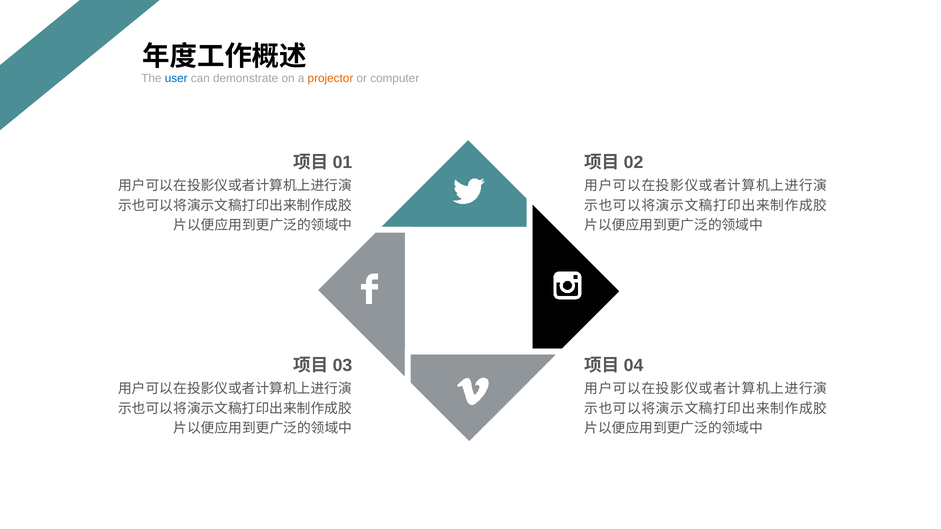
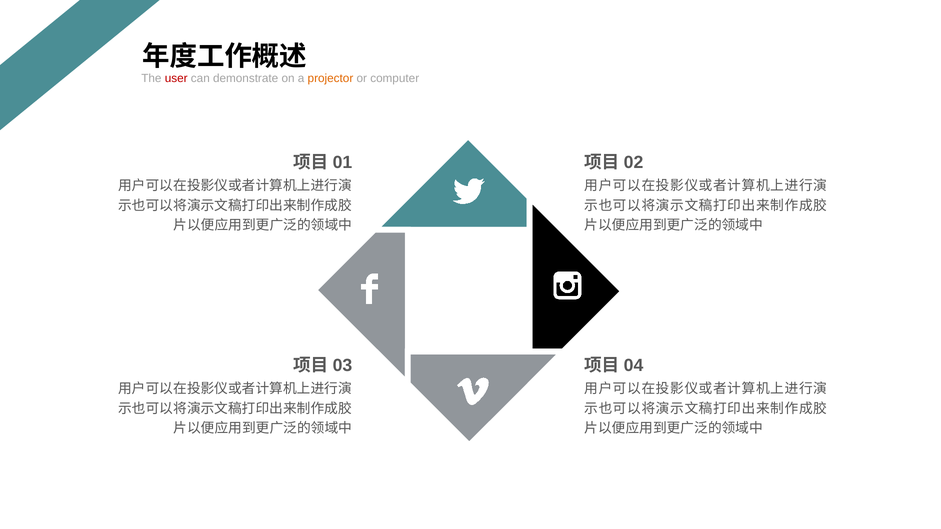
user colour: blue -> red (176, 79)
